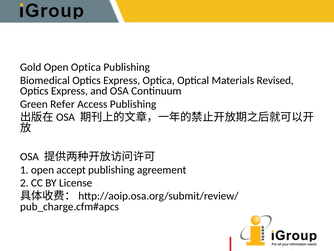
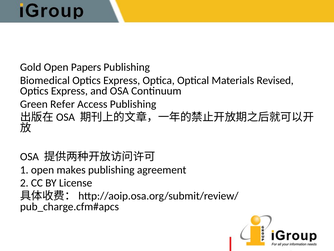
Open Optica: Optica -> Papers (86, 67)
accept: accept -> makes (71, 170)
